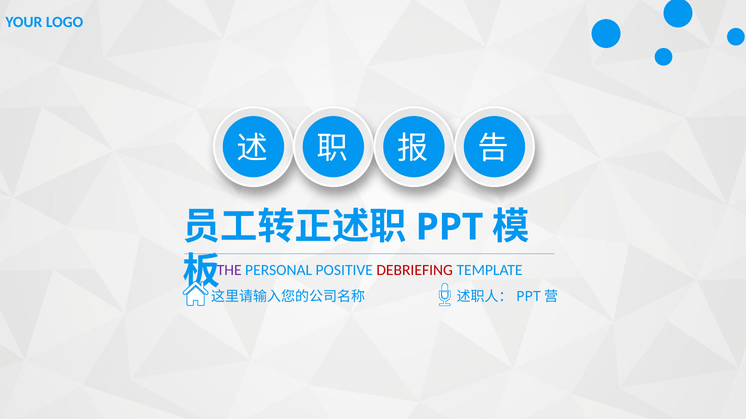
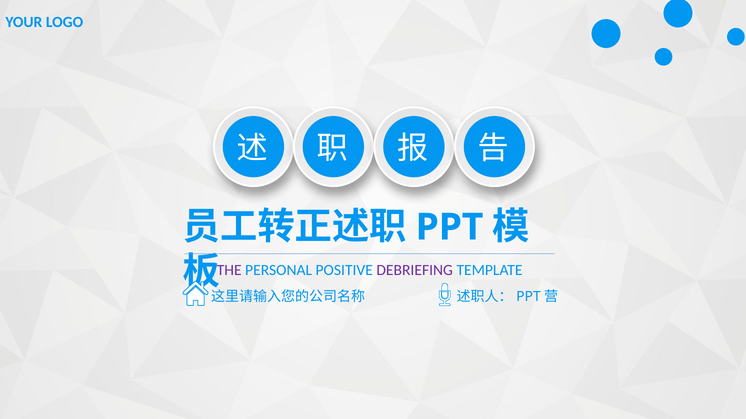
DEBRIEFING colour: red -> purple (415, 270)
